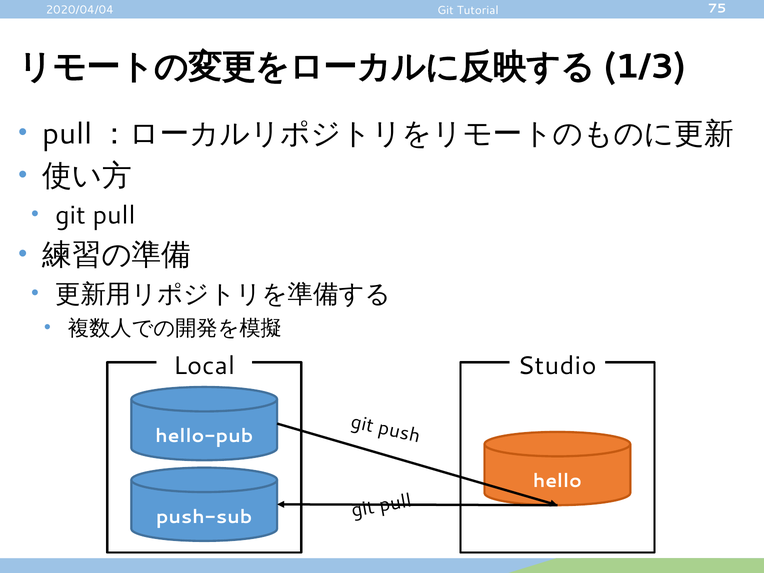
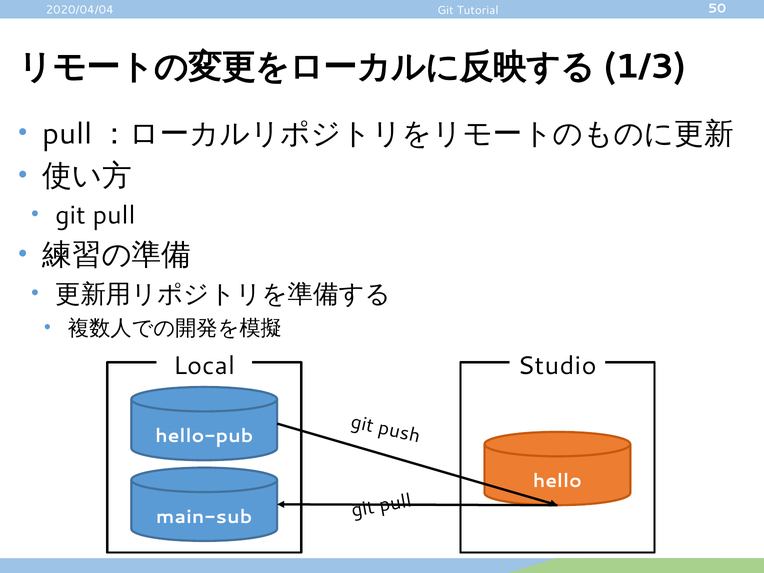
75: 75 -> 50 (717, 9)
push-sub: push-sub -> main-sub (204, 517)
